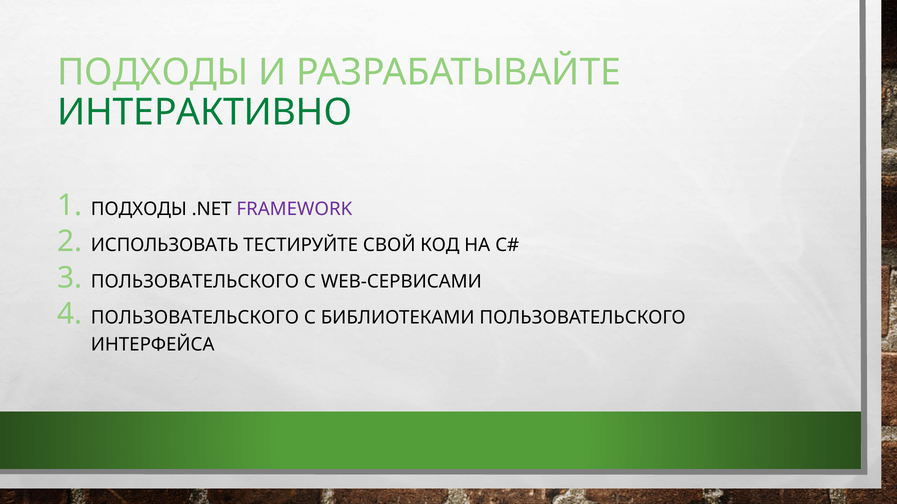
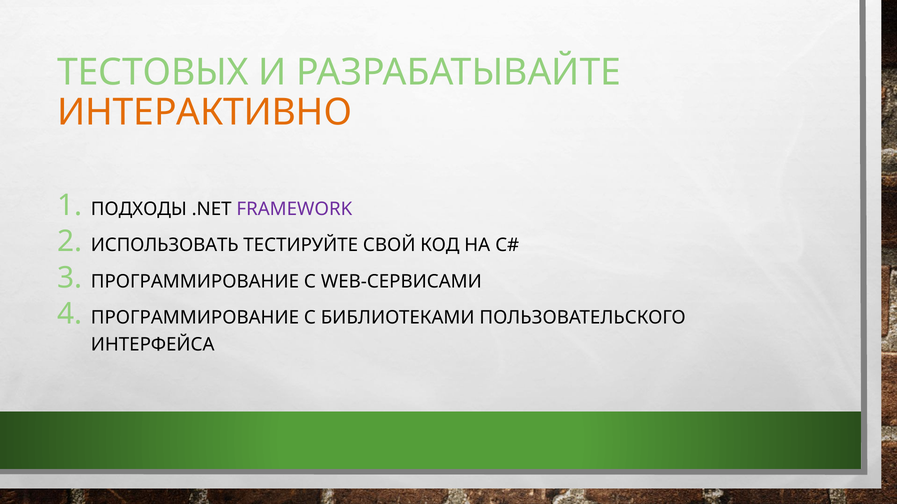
ПОДХОДЫ: ПОДХОДЫ -> ТЕСТОВЫХ (153, 72)
ИНТЕРАКТИВНО colour: green -> orange (205, 113)
ПОЛЬЗОВАТЕЛЬСКОГО: ПОЛЬЗОВАТЕЛЬСКОГО -> ПРОГРАММИРОВАНИЕ (195, 282)
ПОЛЬЗОВАТЕЛЬСКОГО: ПОЛЬЗОВАТЕЛЬСКОГО -> ПРОГРАММИРОВАНИЕ (195, 318)
